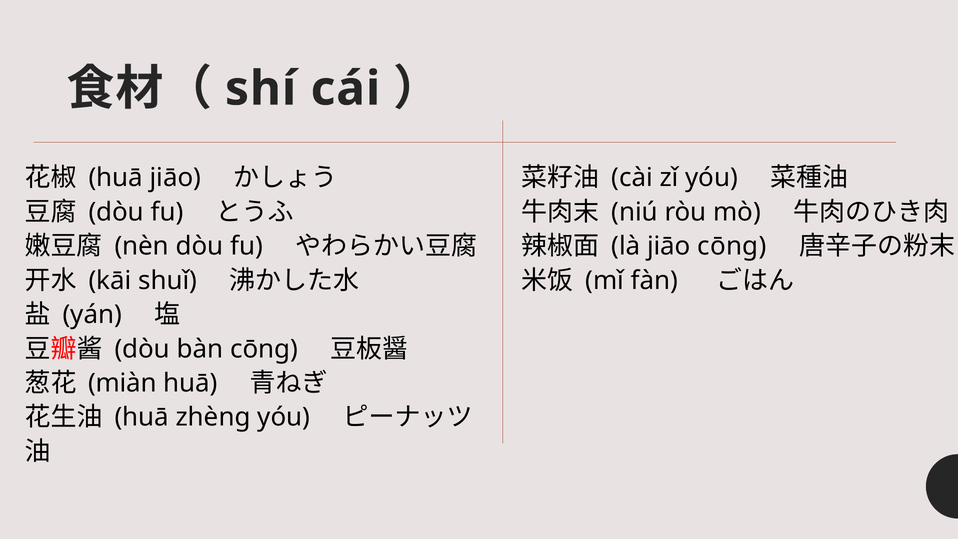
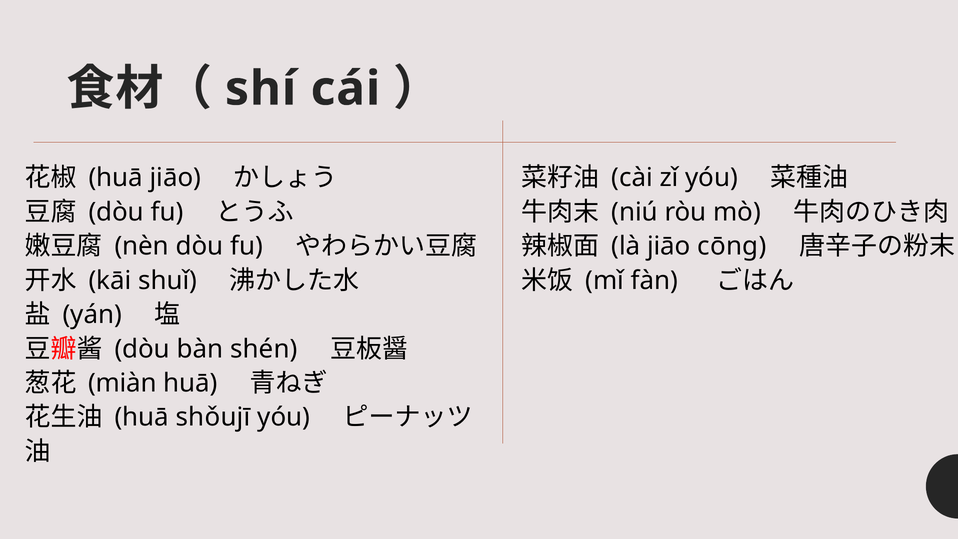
bàn cōng: cōng -> shén (264, 349)
zhèng: zhèng -> shǒujī (213, 417)
